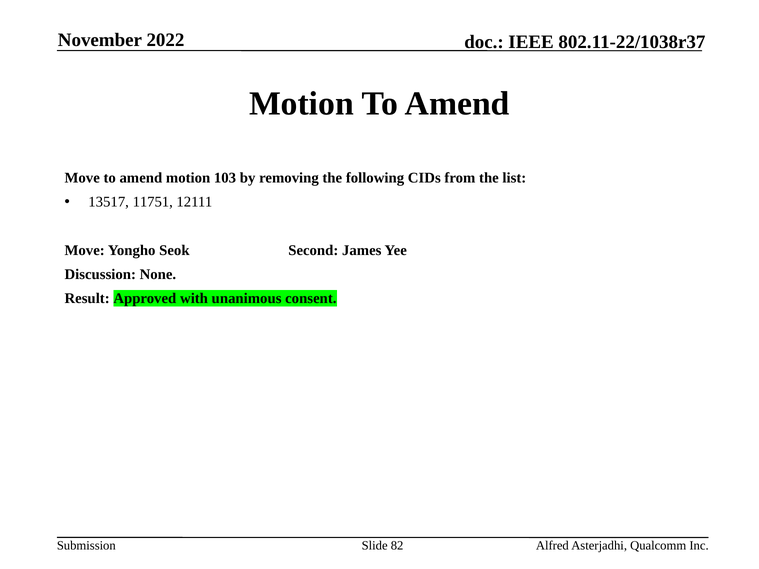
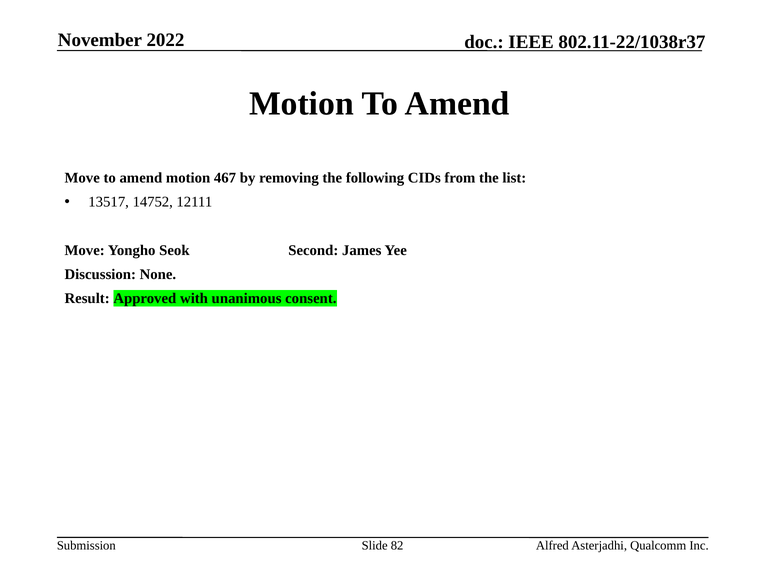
103: 103 -> 467 (225, 178)
11751: 11751 -> 14752 (153, 202)
